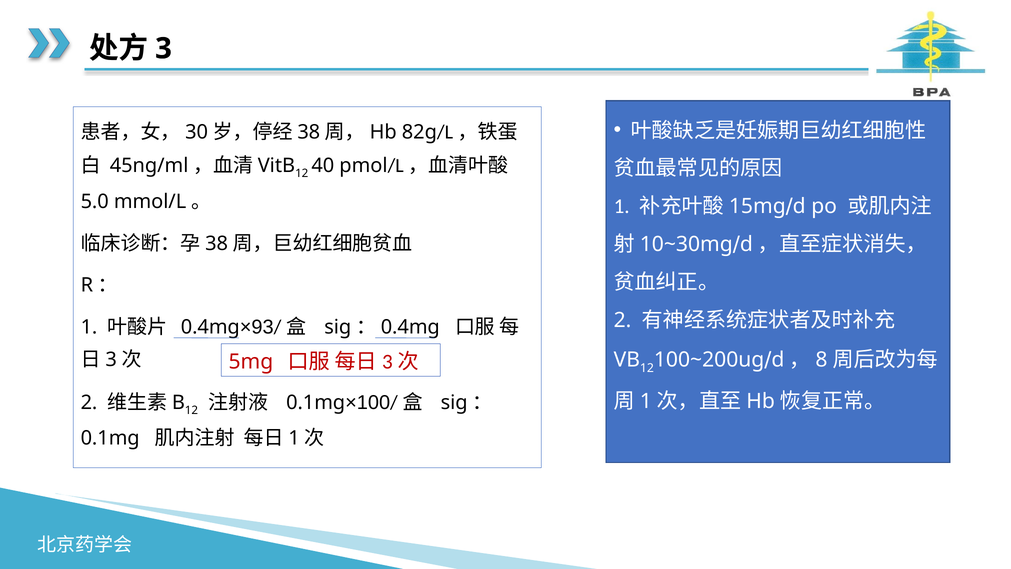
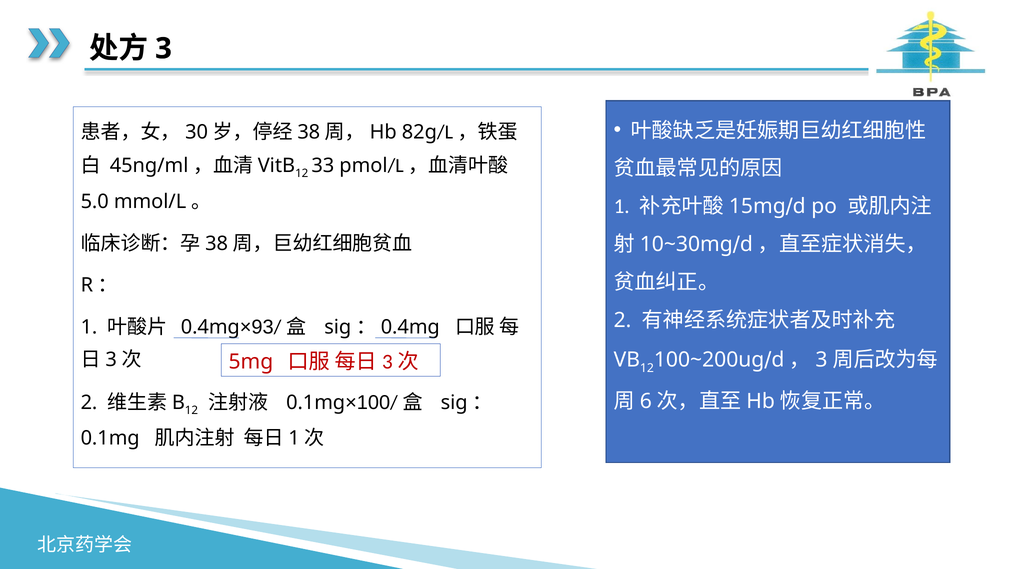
40: 40 -> 33 (323, 166)
8: 8 -> 3 (822, 360)
1: 1 -> 6 (646, 401)
